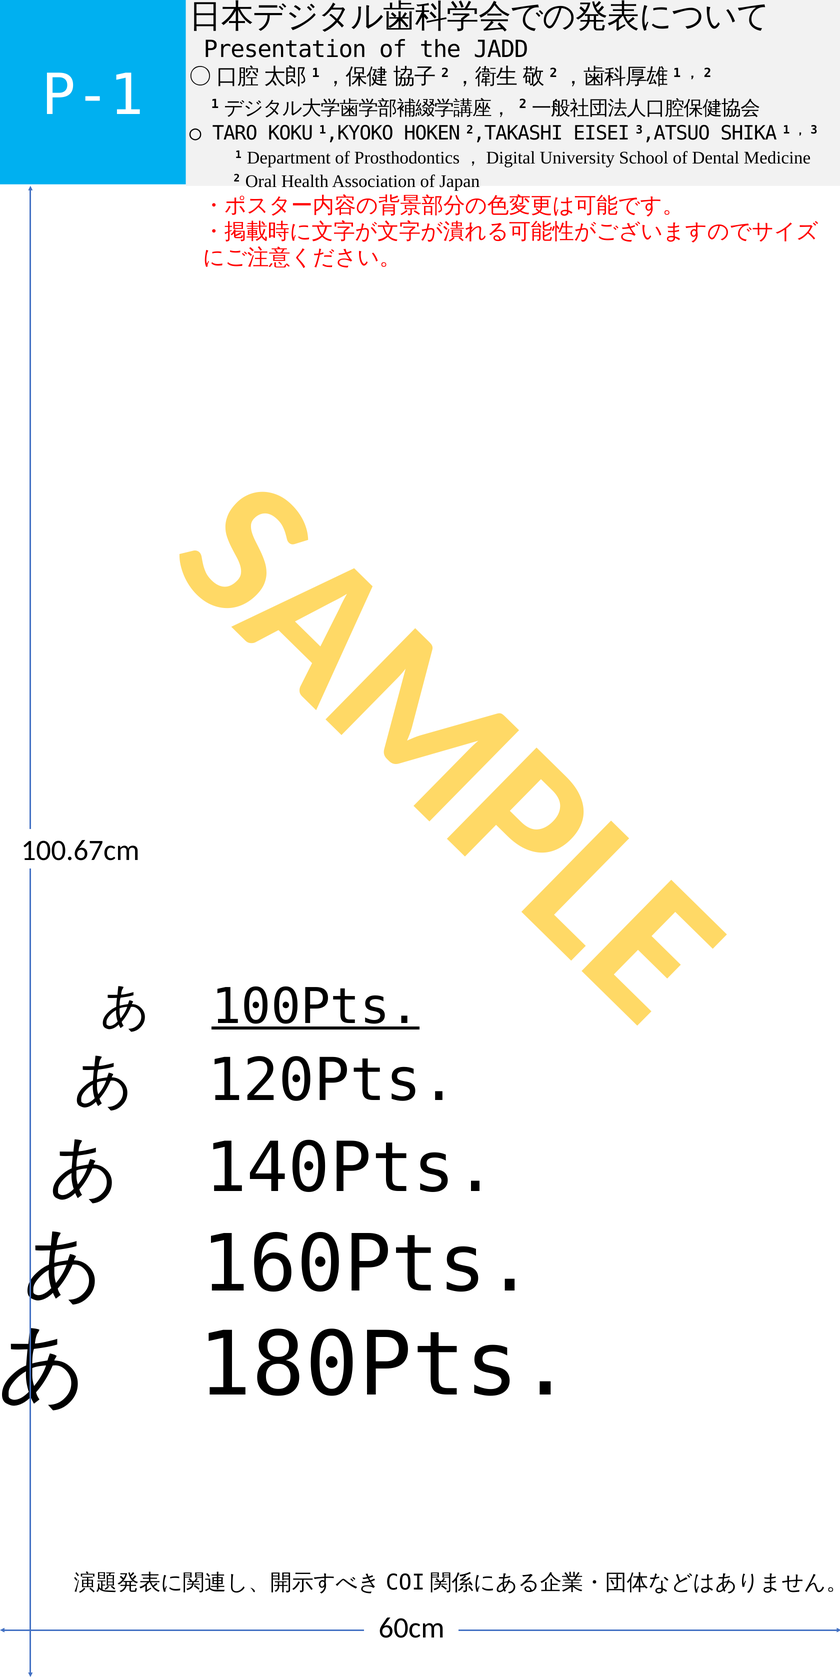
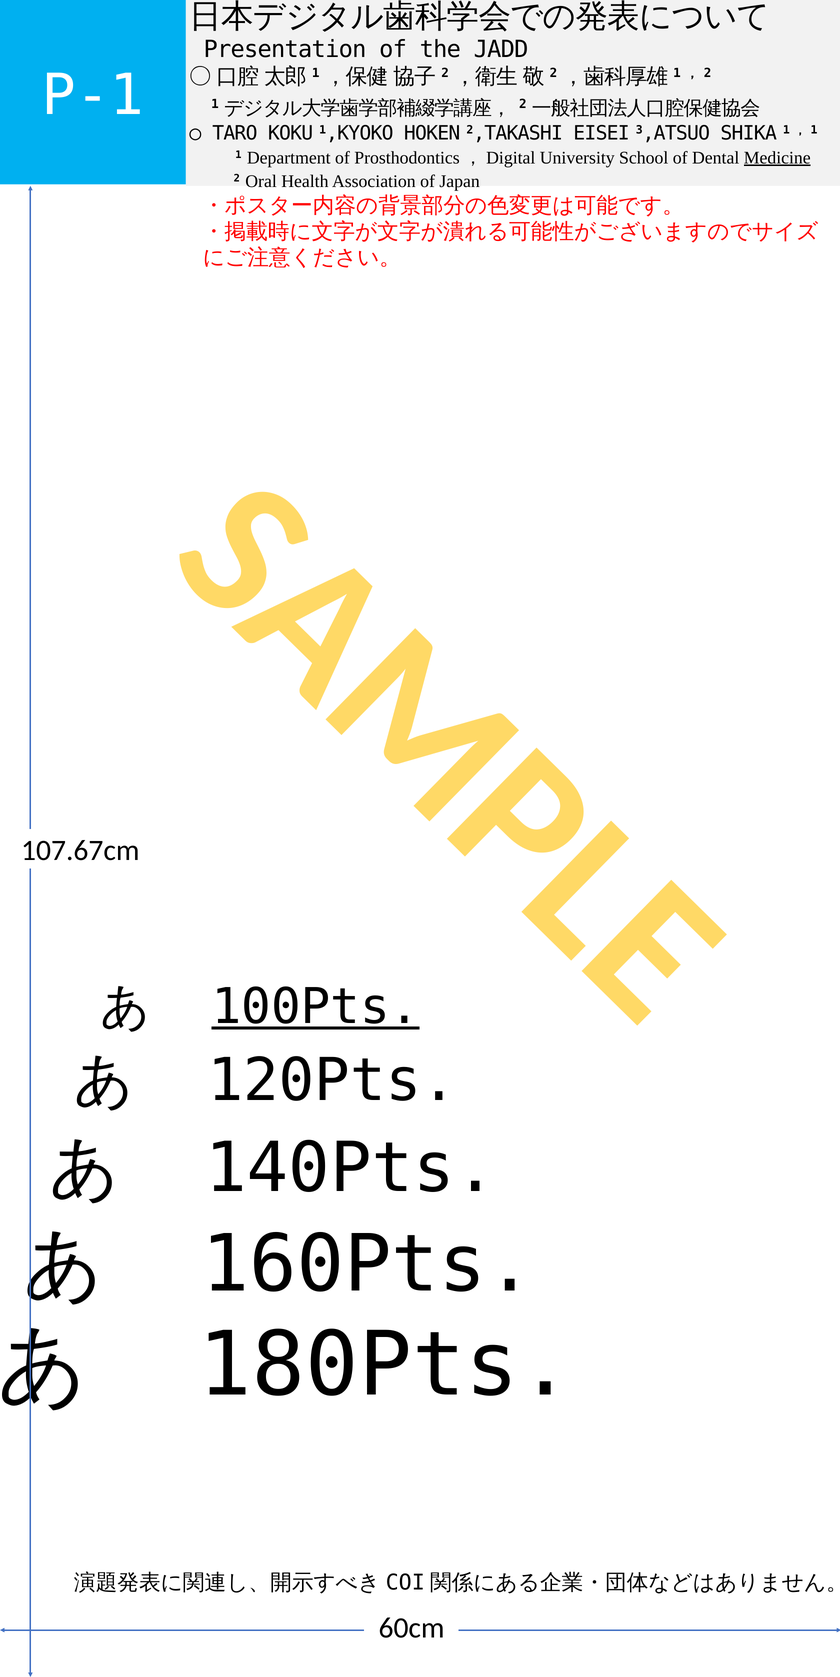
3: 3 -> 1 (814, 130)
Medicine underline: none -> present (777, 158)
100.67cm: 100.67cm -> 107.67cm (80, 851)
